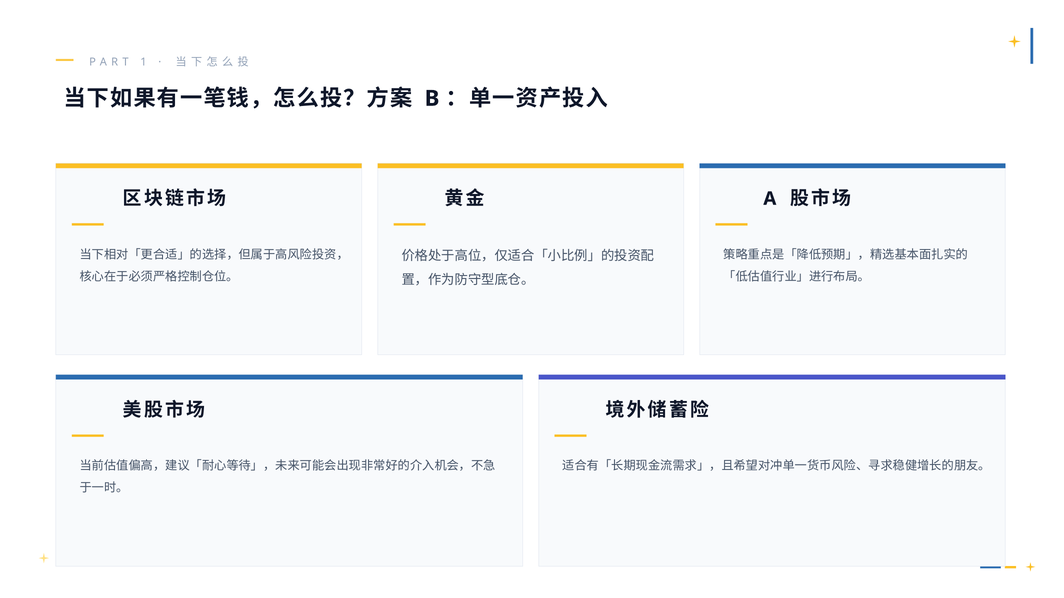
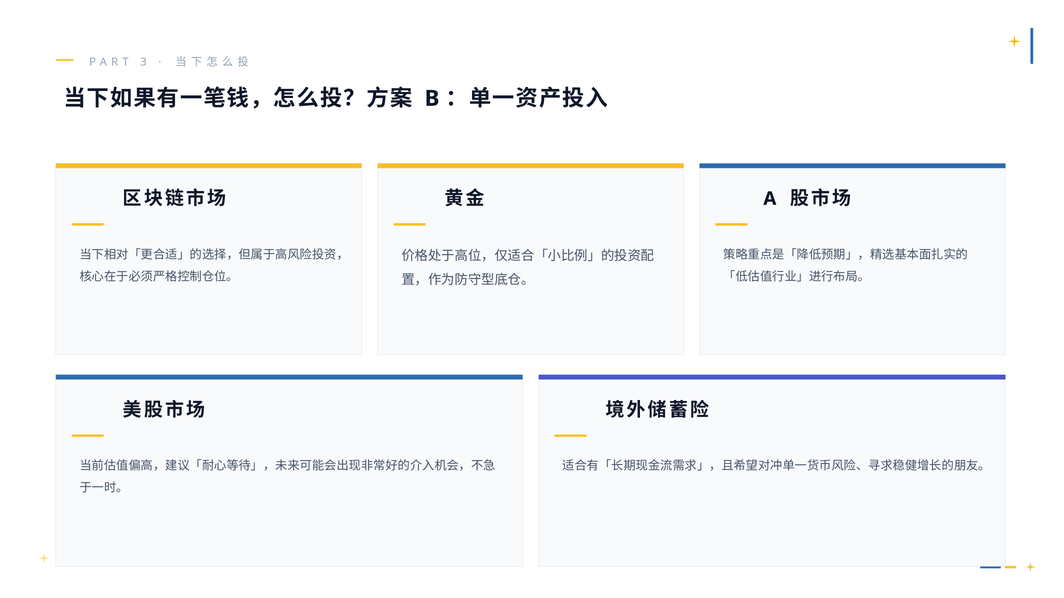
1: 1 -> 3 (144, 62)
